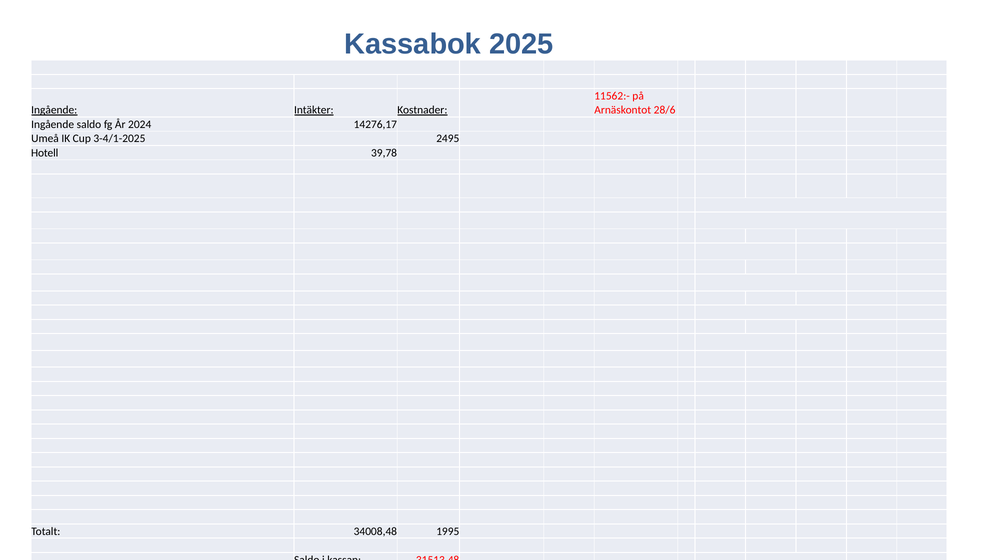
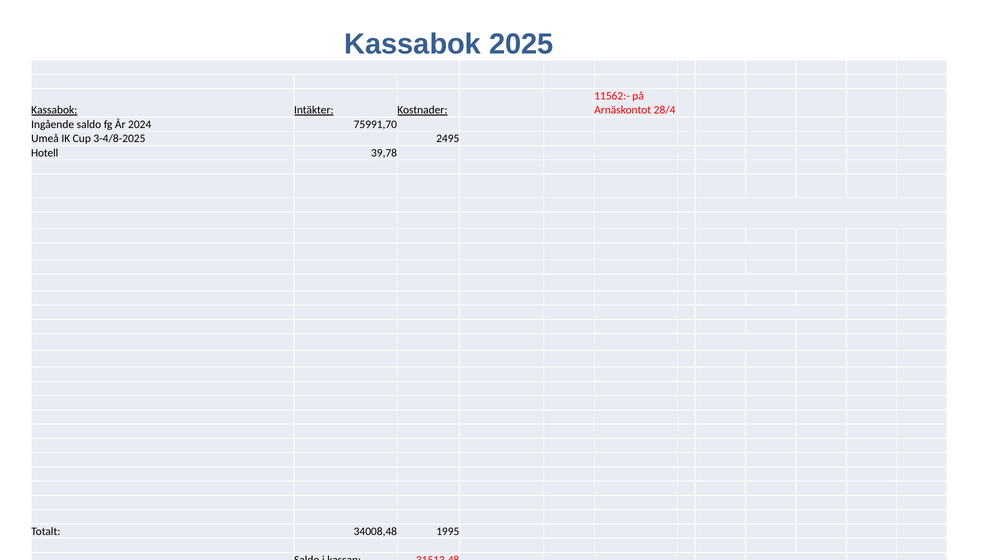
Ingående: Ingående -> Kassabok (54, 110)
28/6: 28/6 -> 28/4 (665, 110)
14276,17: 14276,17 -> 75991,70 (375, 124)
3-4/1-2025: 3-4/1-2025 -> 3-4/8-2025 (119, 138)
